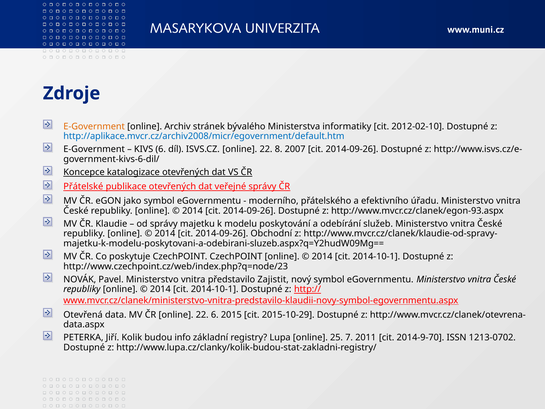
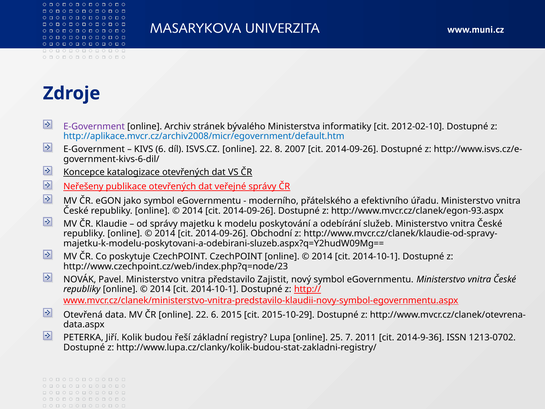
E-Government colour: orange -> purple (94, 126)
Přátelské: Přátelské -> Neřešeny (83, 186)
info: info -> řeší (183, 337)
2014-9-70: 2014-9-70 -> 2014-9-36 (420, 337)
